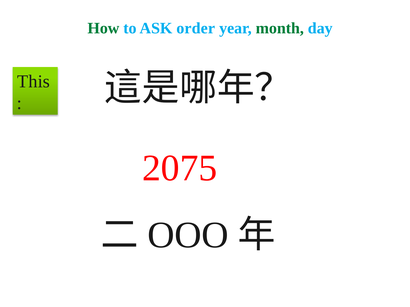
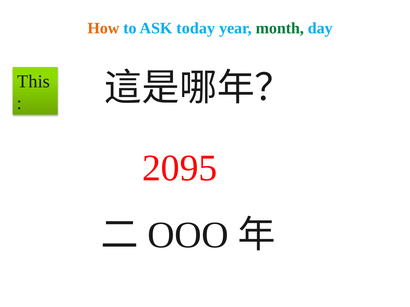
How colour: green -> orange (103, 28)
order: order -> today (196, 28)
2075: 2075 -> 2095 (180, 168)
